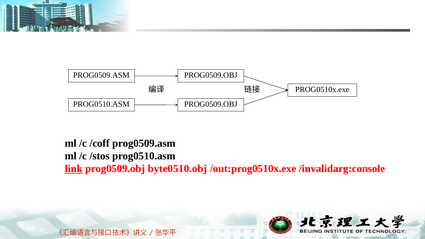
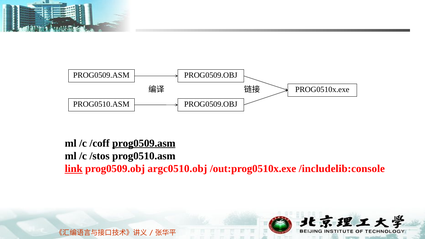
prog0509.asm underline: none -> present (144, 143)
byte0510.obj: byte0510.obj -> argc0510.obj (177, 169)
/invalidarg:console: /invalidarg:console -> /includelib:console (342, 169)
